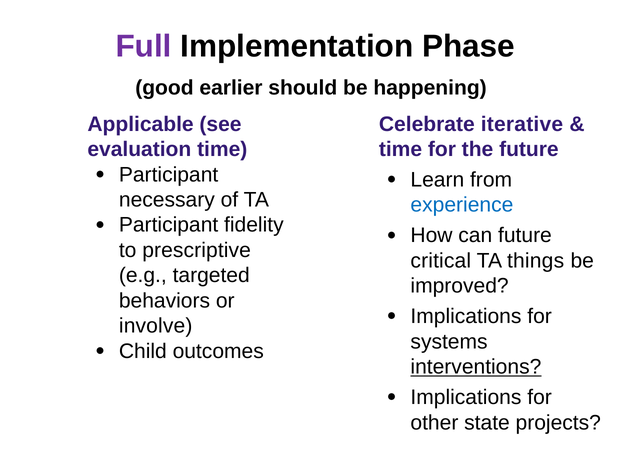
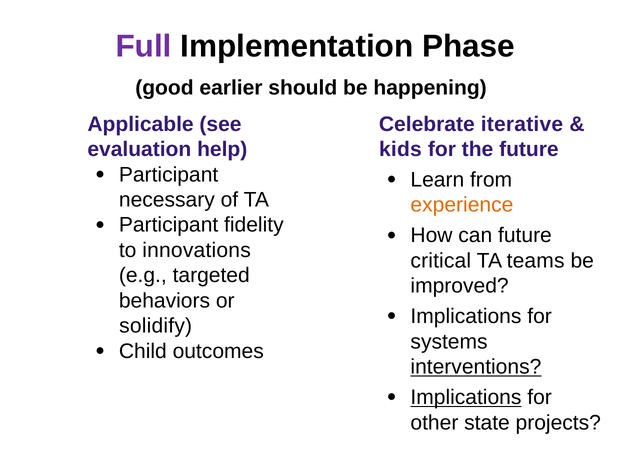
evaluation time: time -> help (222, 149)
time: time -> kids (400, 149)
experience colour: blue -> orange (462, 205)
prescriptive: prescriptive -> innovations (197, 250)
things: things -> teams (536, 261)
involve: involve -> solidify (156, 326)
Implications underline: none -> present (466, 398)
